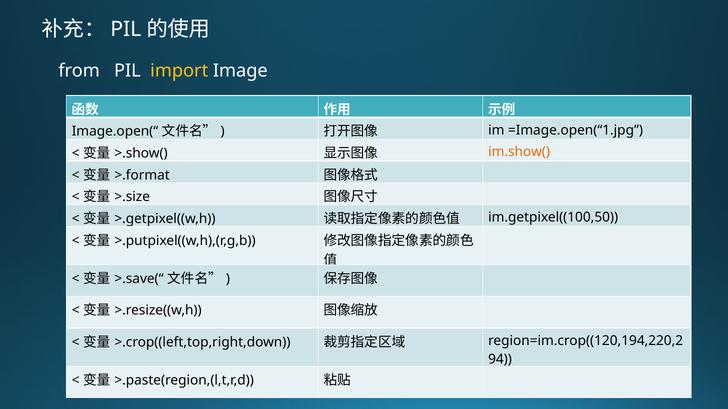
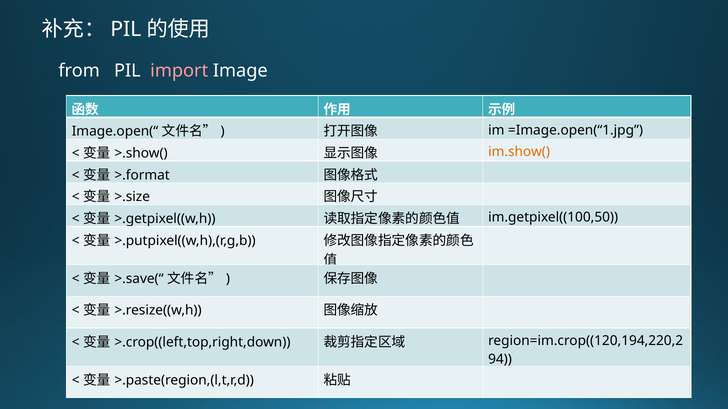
import colour: yellow -> pink (179, 71)
